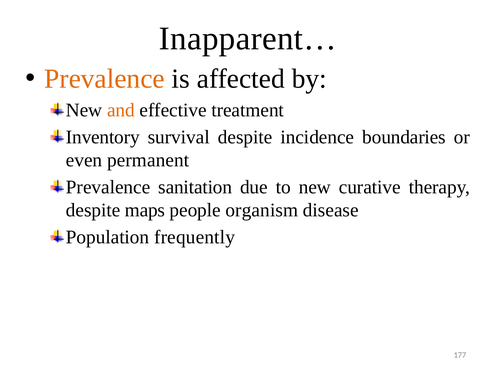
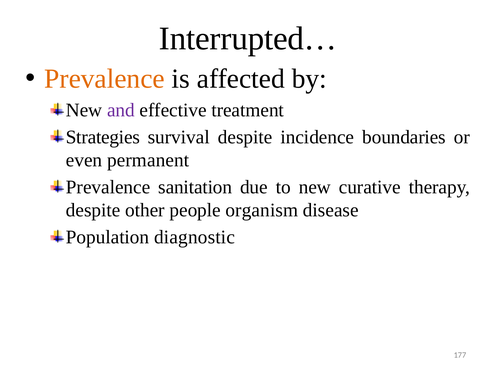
Inapparent…: Inapparent… -> Interrupted… (248, 39)
and colour: orange -> purple (121, 110)
Inventory: Inventory -> Strategies (103, 137)
maps: maps -> other (145, 210)
frequently: frequently -> diagnostic (195, 237)
